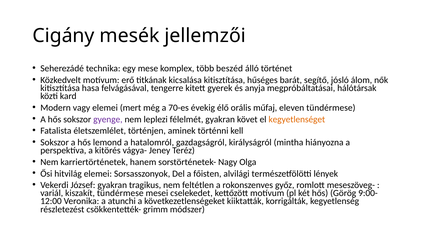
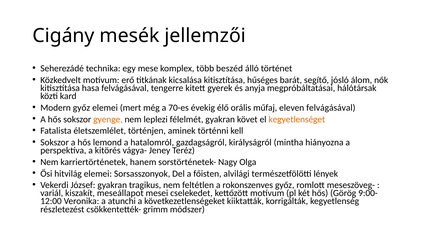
Modern vagy: vagy -> győz (82, 108)
eleven tündérmese: tündérmese -> felvágásával (331, 108)
gyenge colour: purple -> orange (108, 119)
kiszakít tündérmese: tündérmese -> meseállapot (120, 193)
